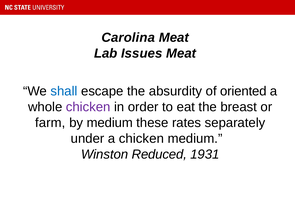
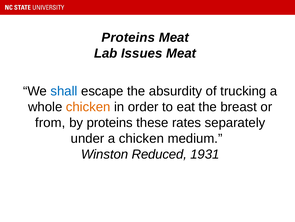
Carolina: Carolina -> Proteins (128, 37)
oriented: oriented -> trucking (243, 91)
chicken colour: purple -> orange (88, 107)
farm: farm -> from (50, 122)
by medium: medium -> proteins (110, 122)
